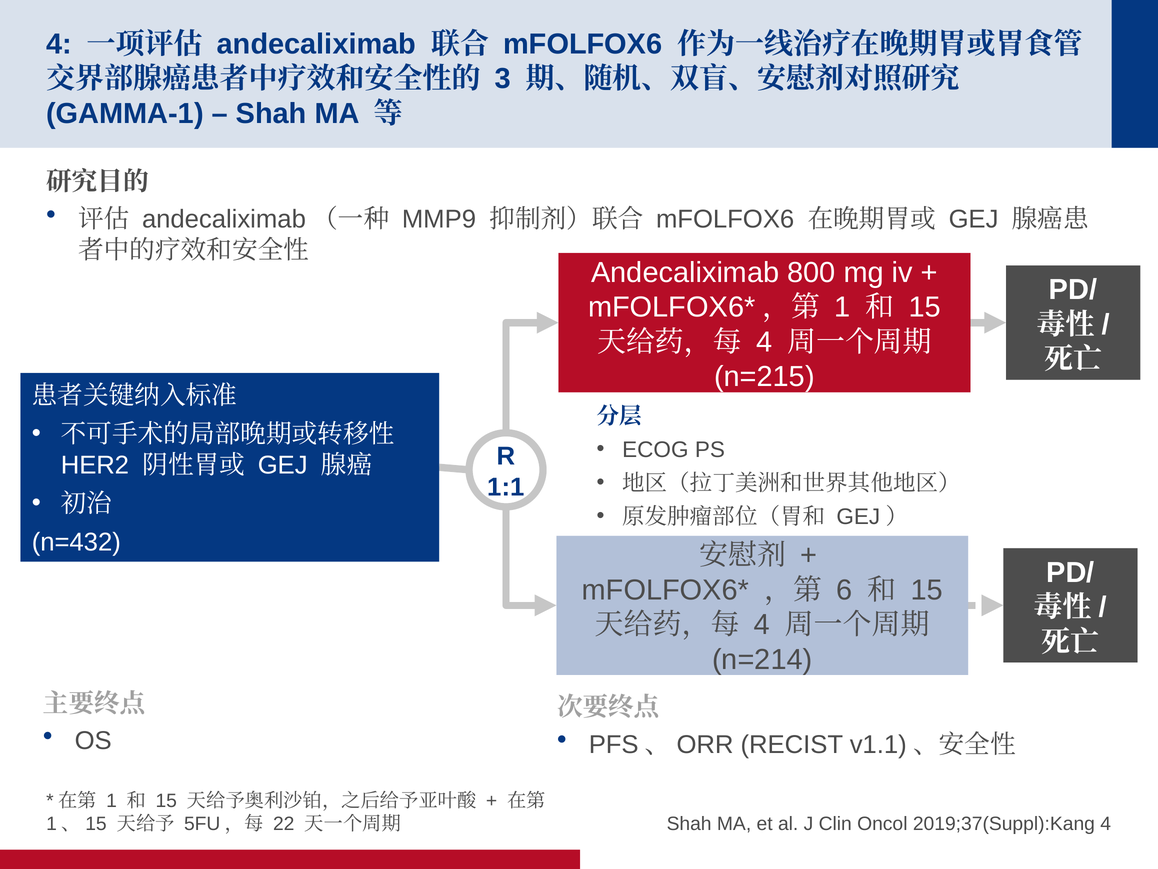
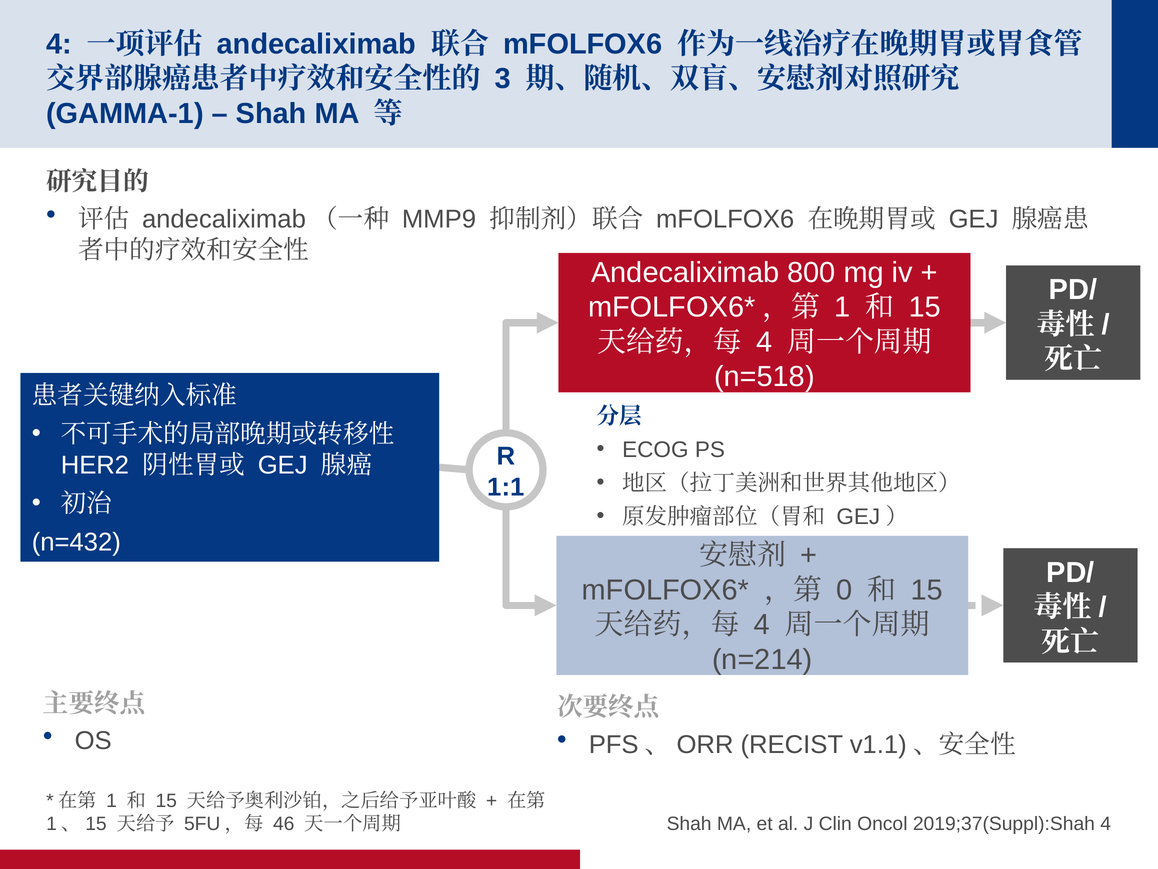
n=215: n=215 -> n=518 (764, 377)
6: 6 -> 0 (844, 590)
22: 22 -> 46 (284, 823)
2019;37(Suppl):Kang: 2019;37(Suppl):Kang -> 2019;37(Suppl):Shah (1004, 823)
